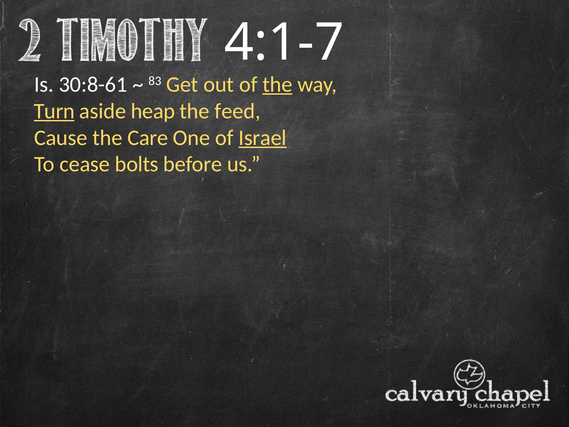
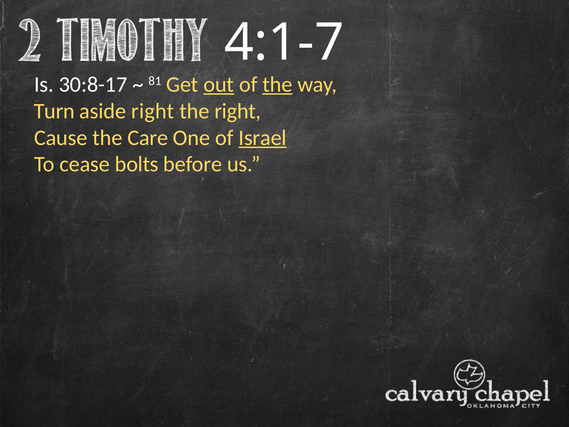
30:8-61: 30:8-61 -> 30:8-17 (93, 84)
83: 83 -> 81 (155, 81)
out underline: none -> present (219, 84)
Turn underline: present -> none (54, 111)
aside heap: heap -> right (153, 111)
the feed: feed -> right (238, 111)
